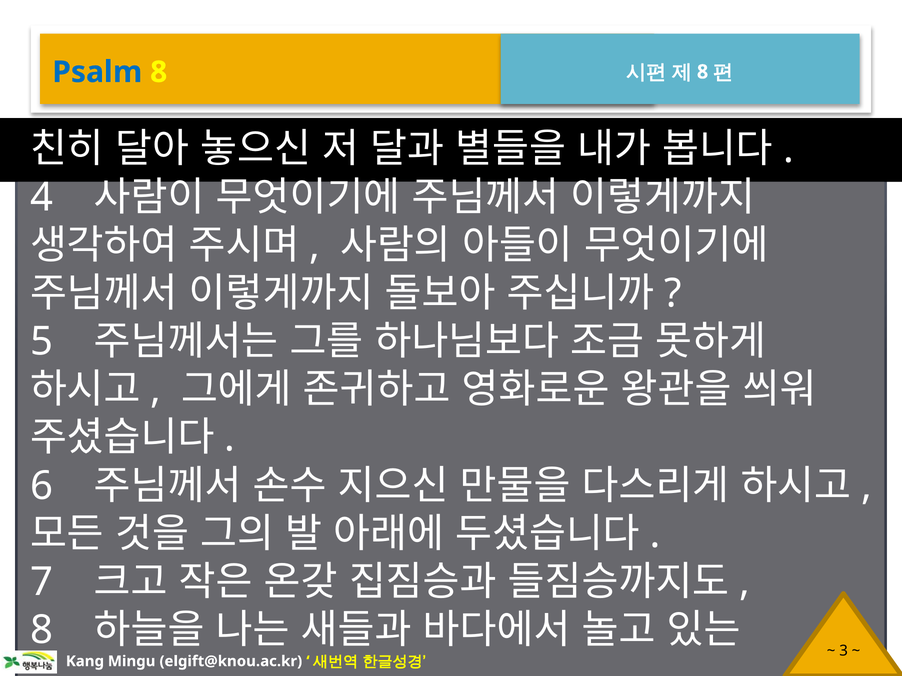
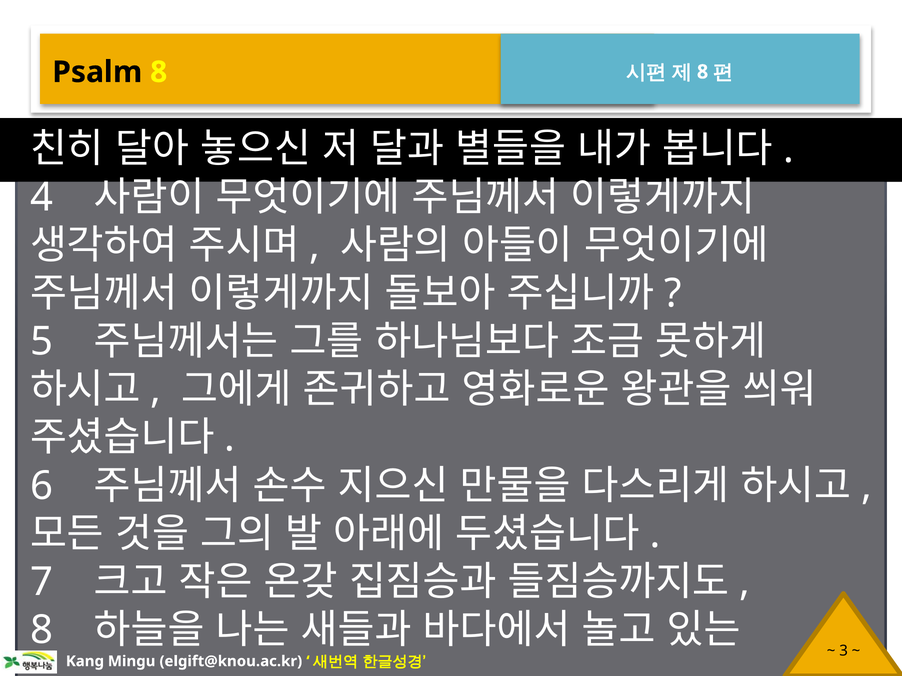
Psalm colour: blue -> black (97, 72)
